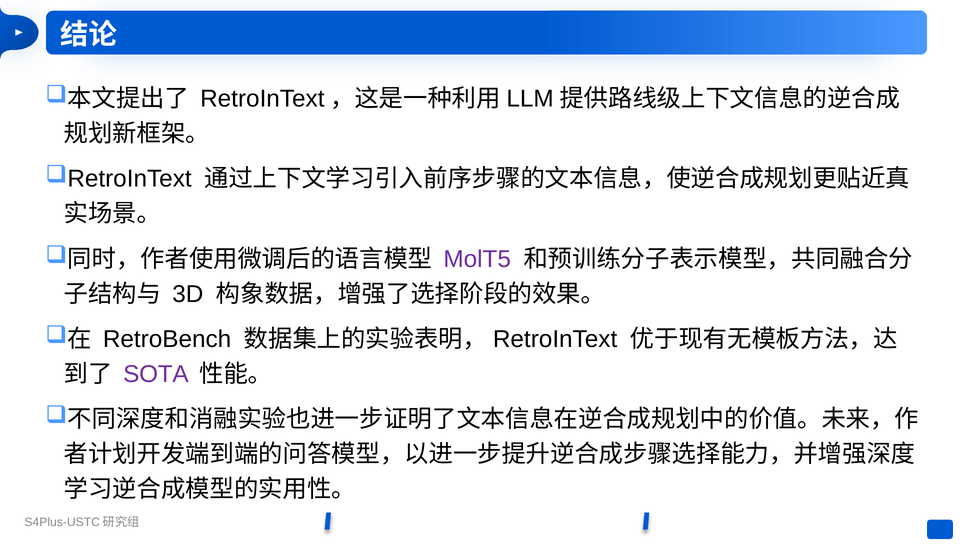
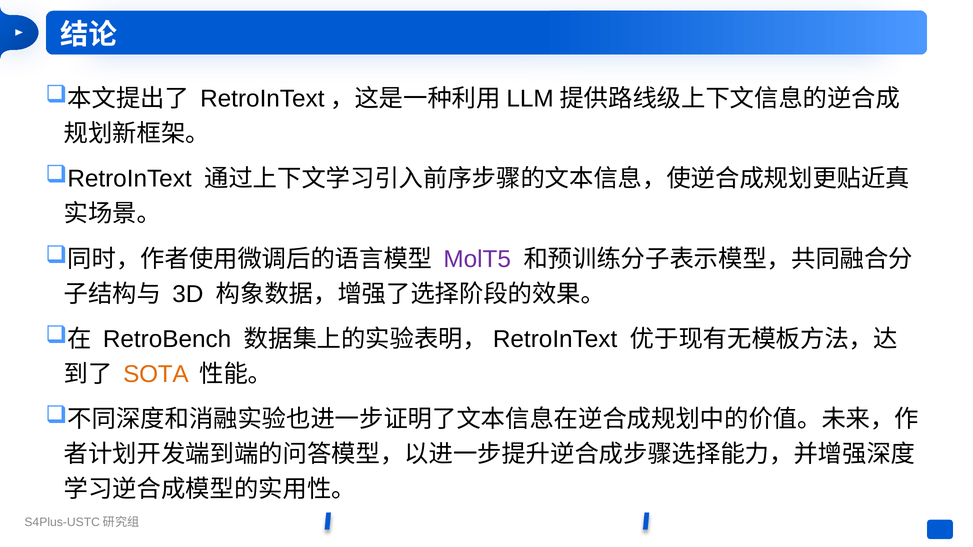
SOTA colour: purple -> orange (156, 374)
